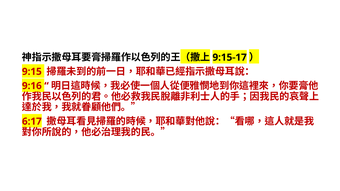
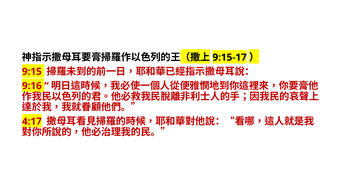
6:17: 6:17 -> 4:17 (32, 122)
